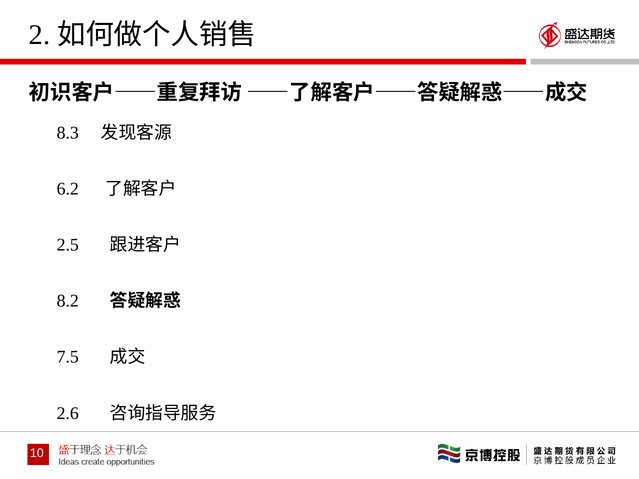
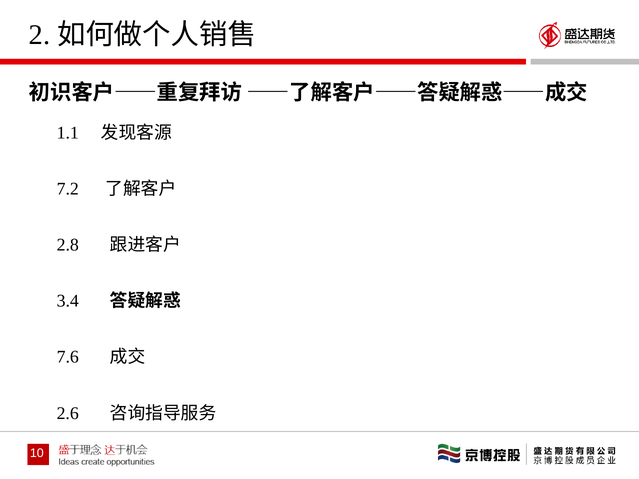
8.3: 8.3 -> 1.1 (68, 133)
6.2: 6.2 -> 7.2 (68, 189)
2.5: 2.5 -> 2.8 (68, 245)
8.2: 8.2 -> 3.4 (68, 301)
7.5: 7.5 -> 7.6 (68, 357)
